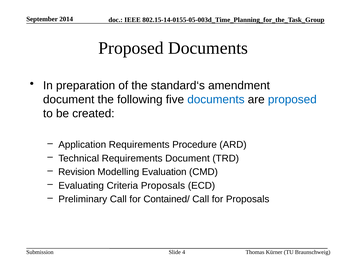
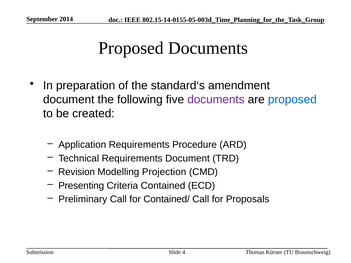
documents colour: blue -> purple (216, 100)
Evaluation: Evaluation -> Projection (164, 172)
Evaluating: Evaluating -> Presenting (81, 186)
Criteria Proposals: Proposals -> Contained (163, 186)
